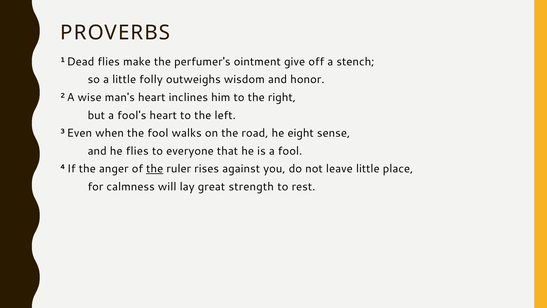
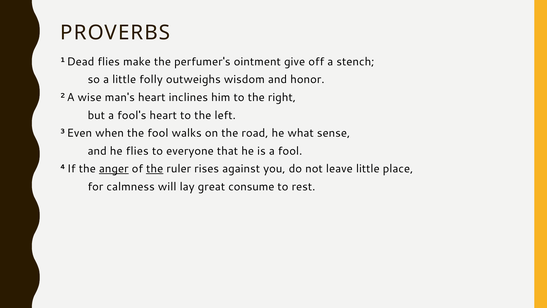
eight: eight -> what (301, 133)
anger underline: none -> present (114, 169)
strength: strength -> consume (251, 186)
